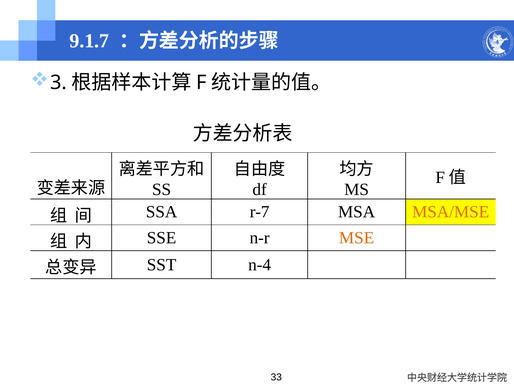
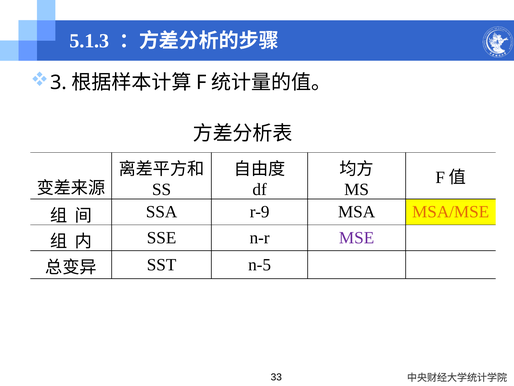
9.1.7: 9.1.7 -> 5.1.3 (89, 41)
r-7: r-7 -> r-9 (260, 212)
MSE colour: orange -> purple (357, 238)
n-4: n-4 -> n-5 (260, 264)
